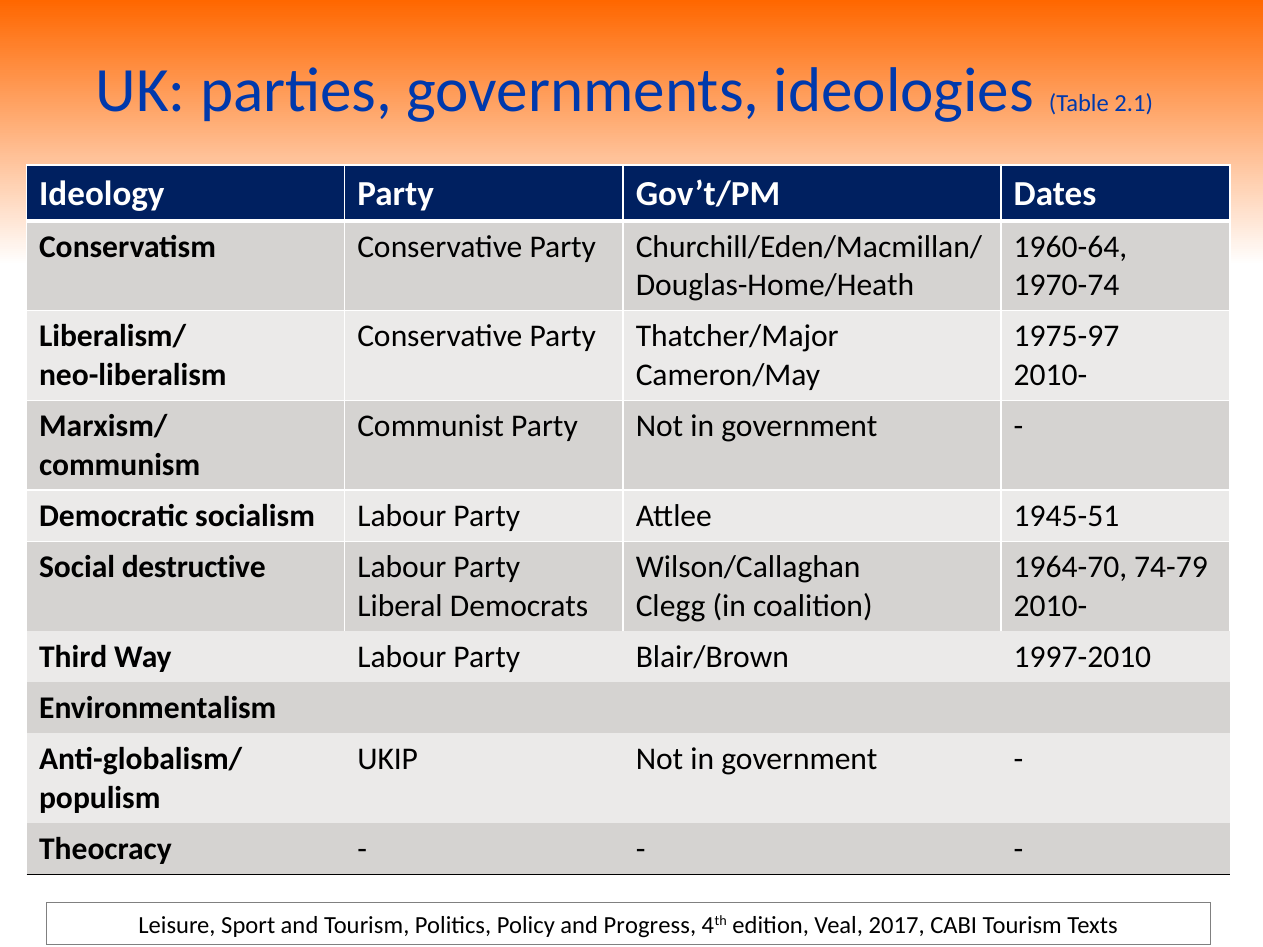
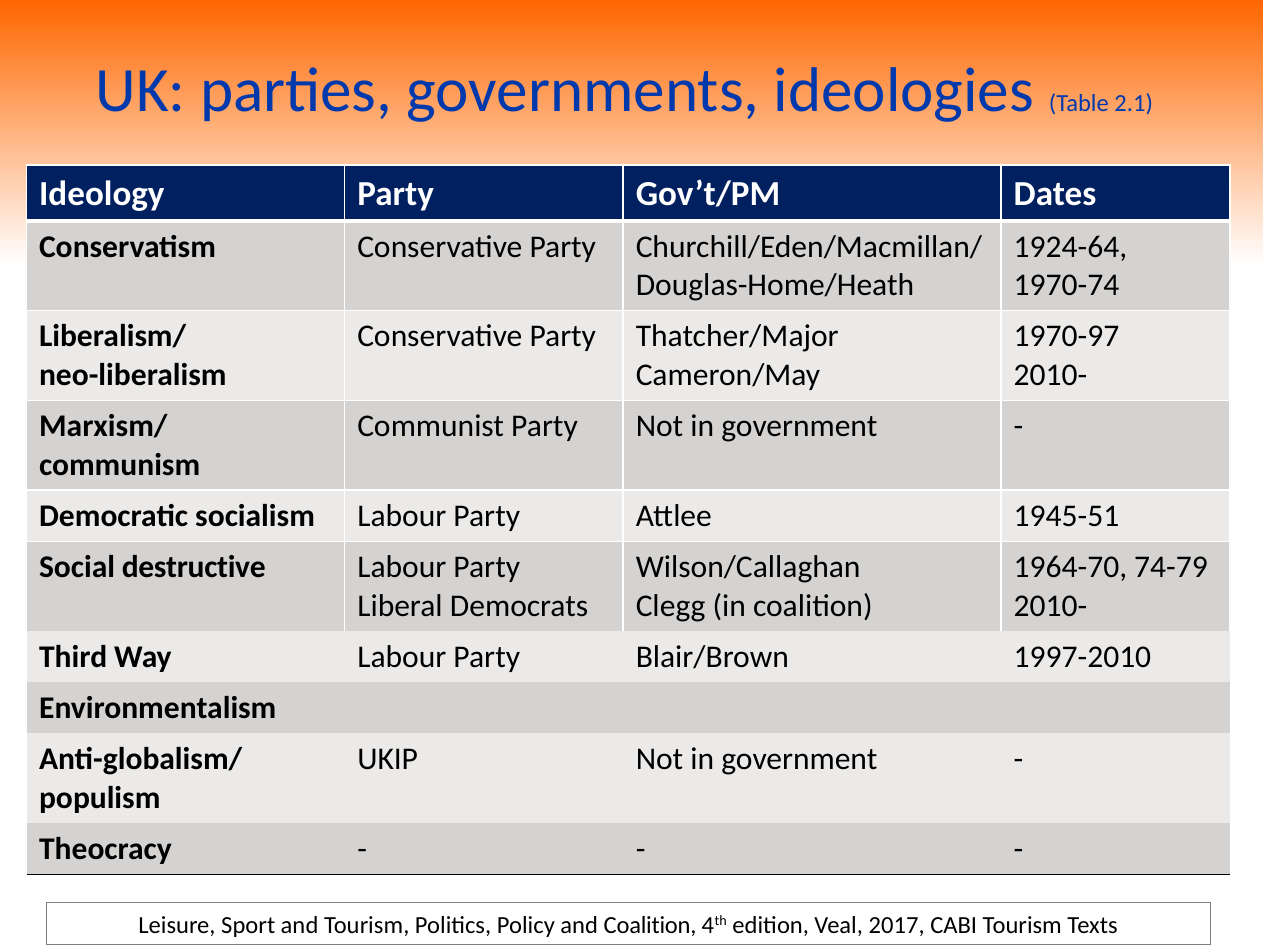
1960-64: 1960-64 -> 1924-64 (1070, 247)
1975-97: 1975-97 -> 1970-97 (1066, 337)
and Progress: Progress -> Coalition (650, 925)
